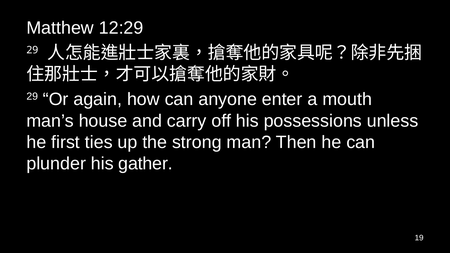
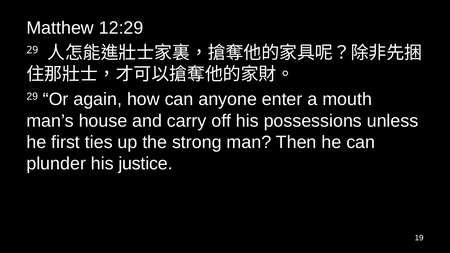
gather: gather -> justice (146, 164)
